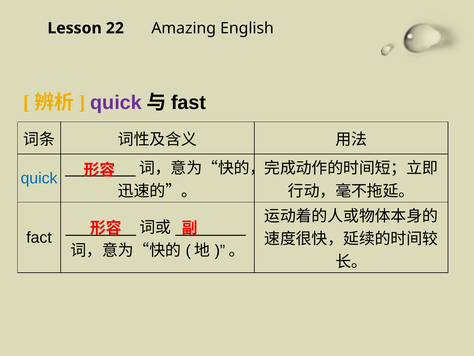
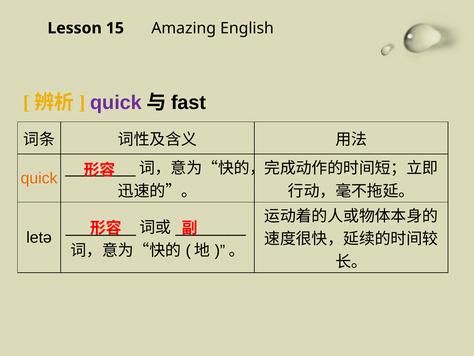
22: 22 -> 15 (115, 28)
quick colour: blue -> orange (39, 178)
fact: fact -> letə (39, 237)
